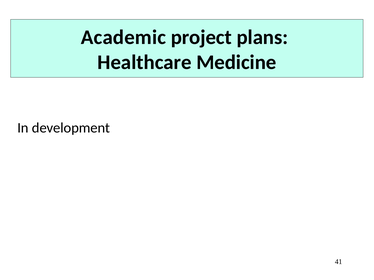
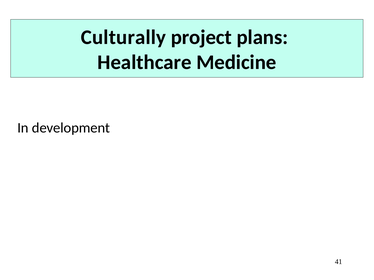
Academic: Academic -> Culturally (123, 37)
